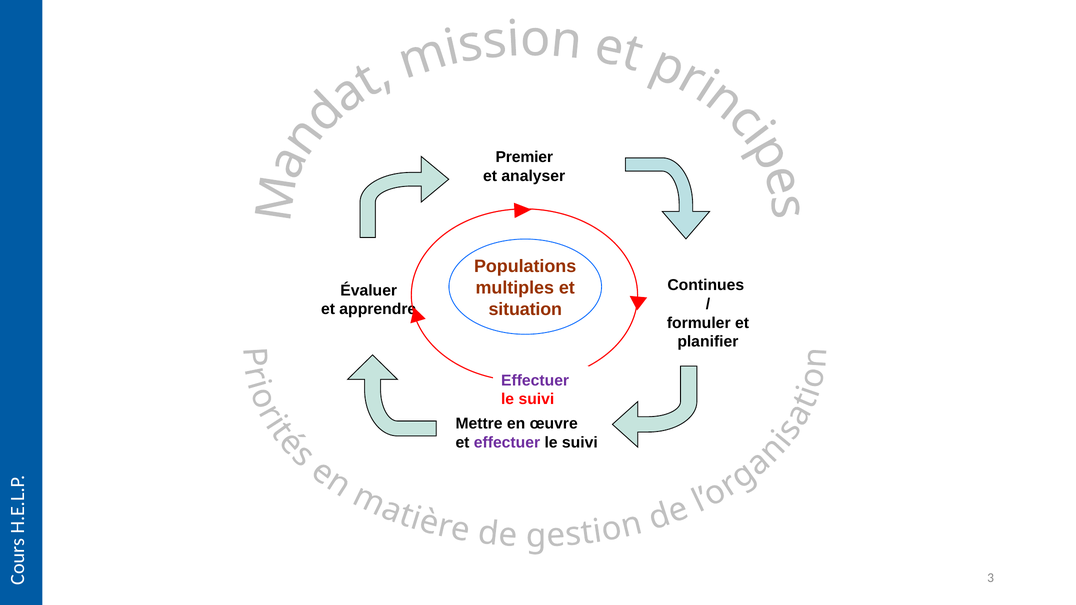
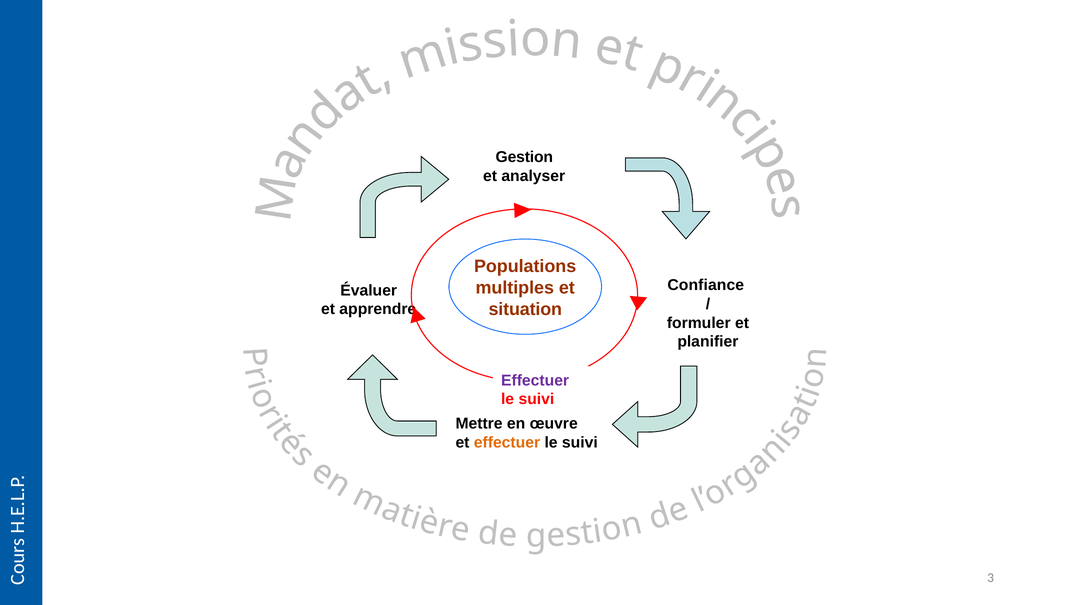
Premier: Premier -> Gestion (524, 157)
Continues: Continues -> Confiance (706, 285)
effectuer colour: purple -> orange (507, 443)
